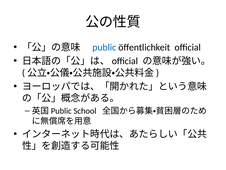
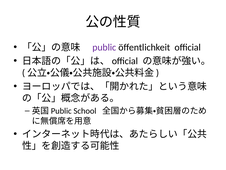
public colour: blue -> purple (104, 47)
